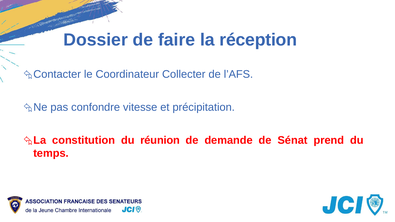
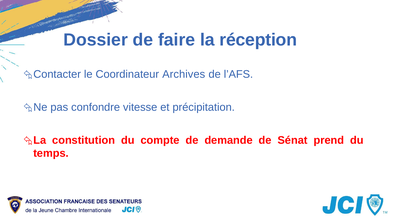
Collecter: Collecter -> Archives (184, 74)
réunion: réunion -> compte (160, 140)
